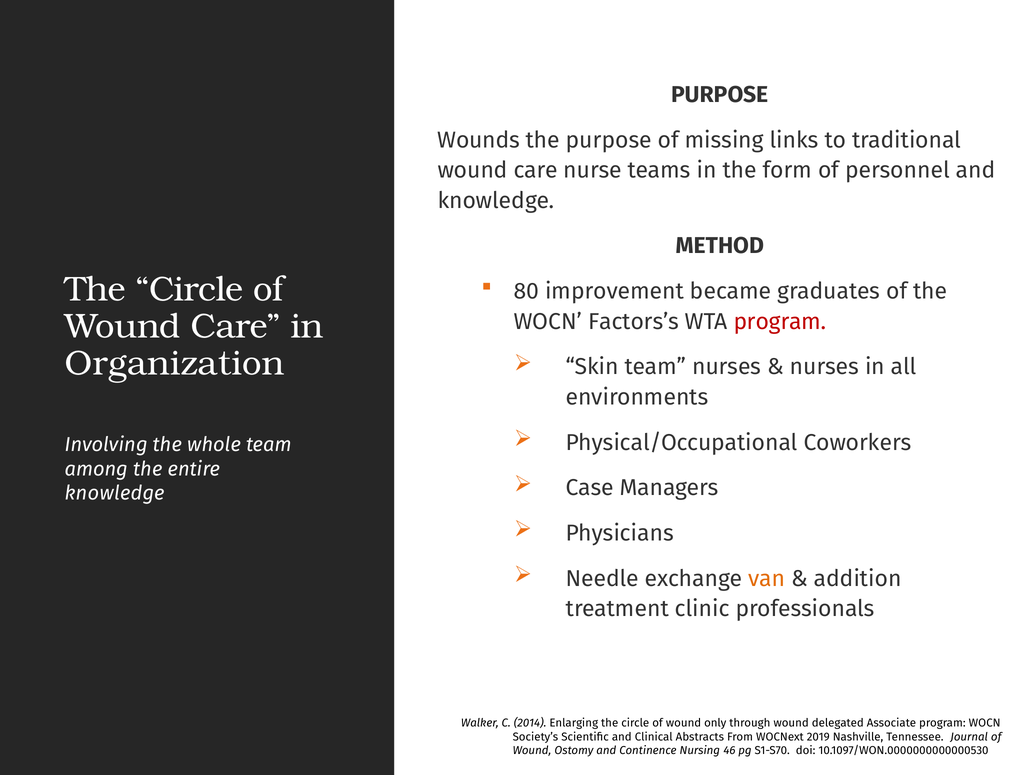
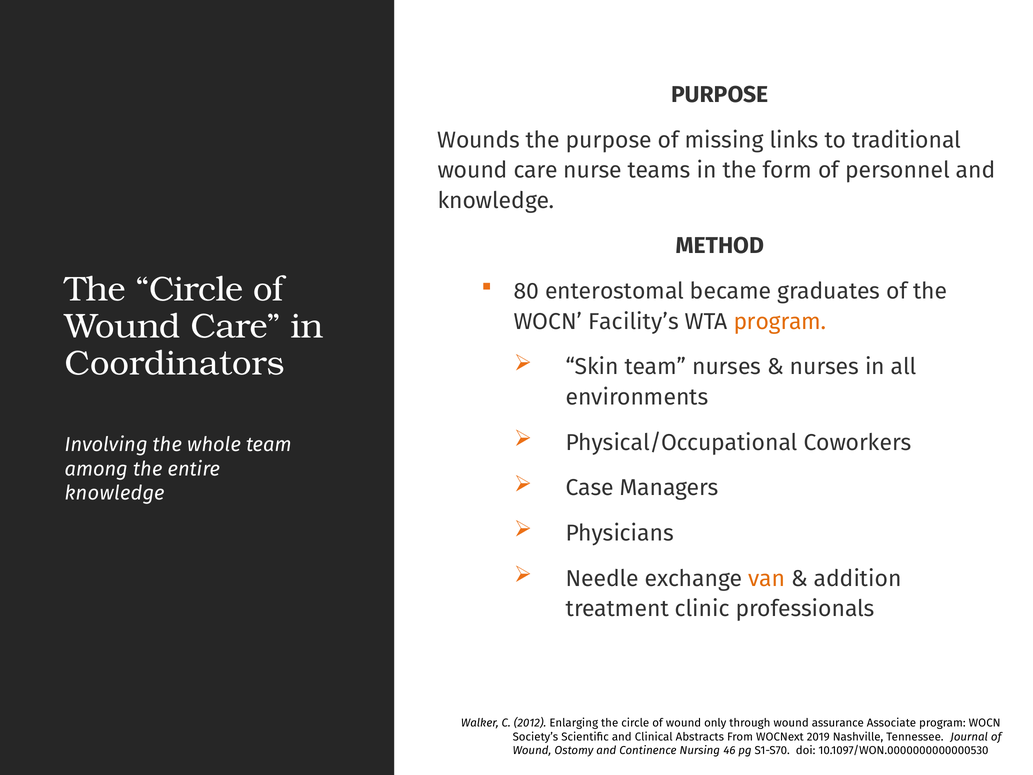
improvement: improvement -> enterostomal (615, 291)
Factors’s: Factors’s -> Facility’s (633, 321)
program colour: red -> orange (780, 321)
Organization: Organization -> Coordinators (175, 363)
2014: 2014 -> 2012 (530, 723)
delegated: delegated -> assurance (838, 723)
